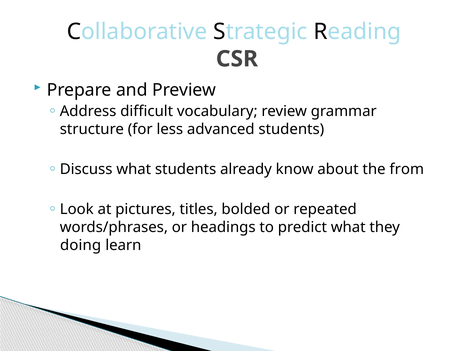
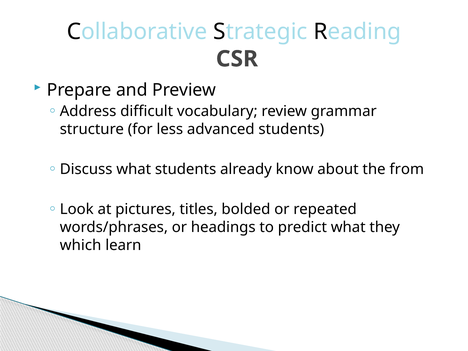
doing: doing -> which (81, 245)
